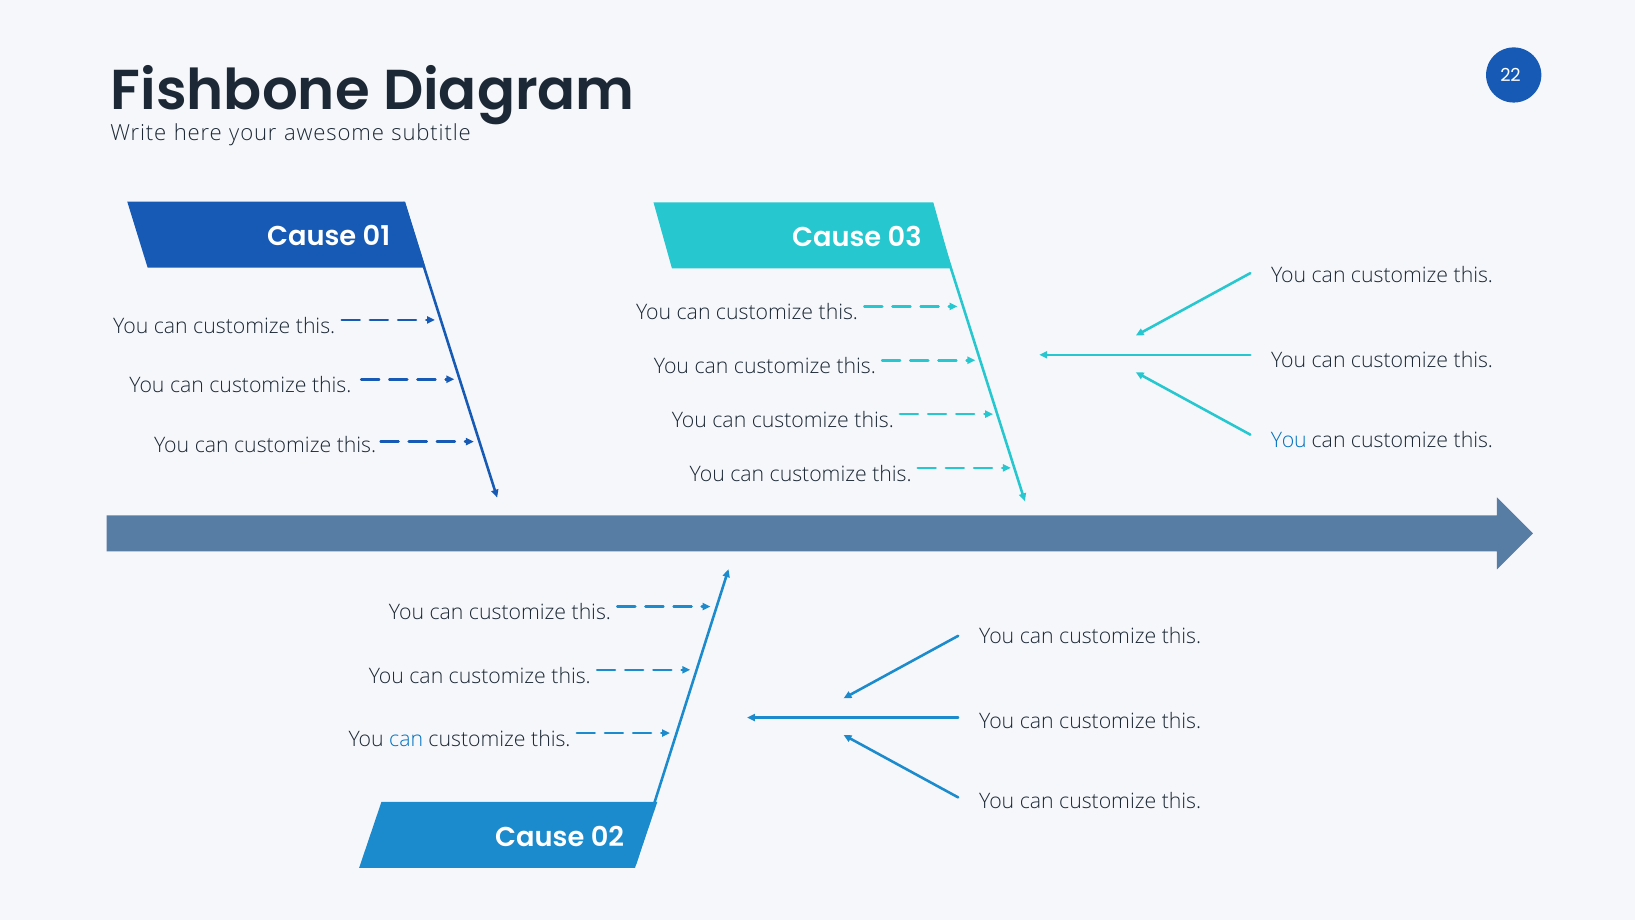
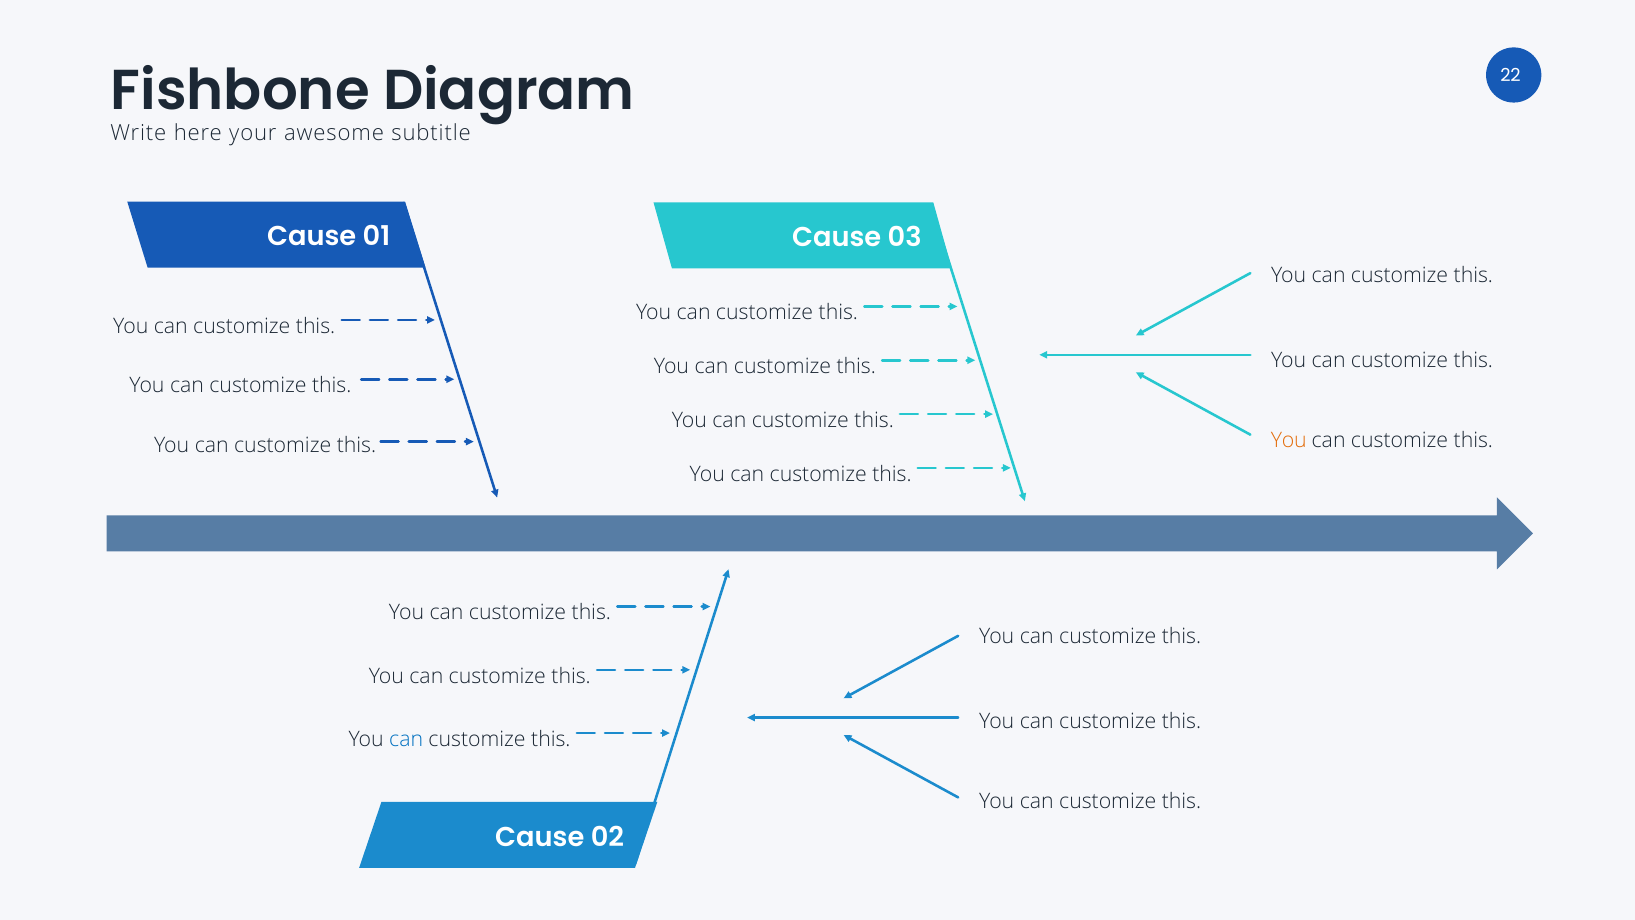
You colour: blue -> orange (1289, 440)
